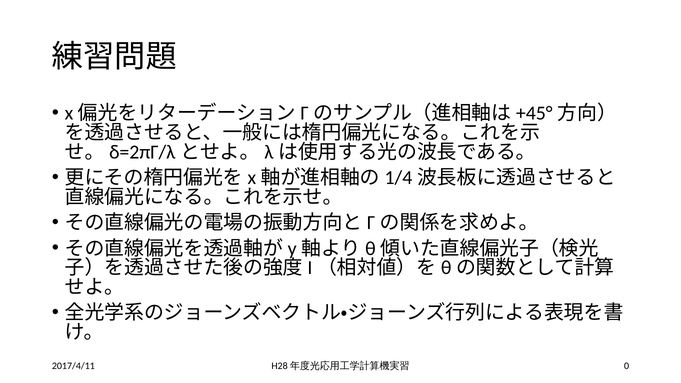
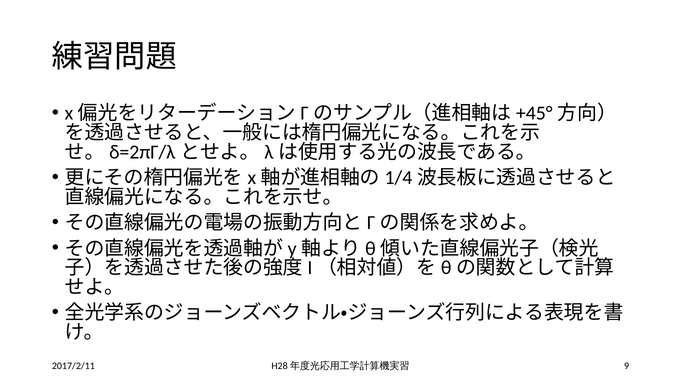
2017/4/11: 2017/4/11 -> 2017/2/11 (73, 366)
0: 0 -> 9 (627, 366)
